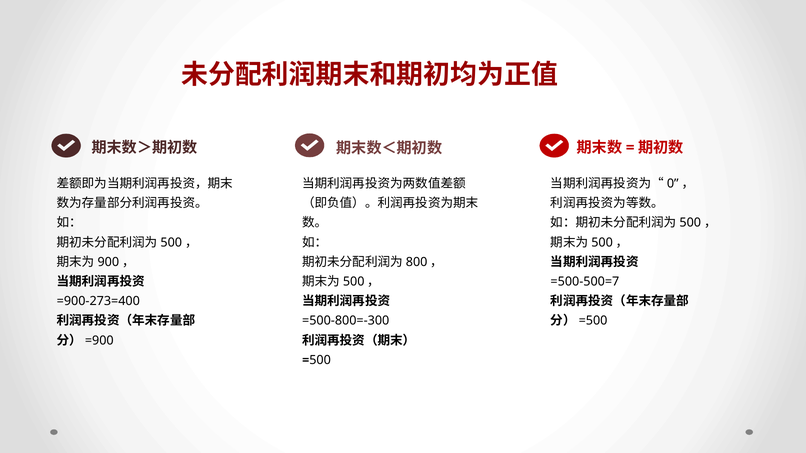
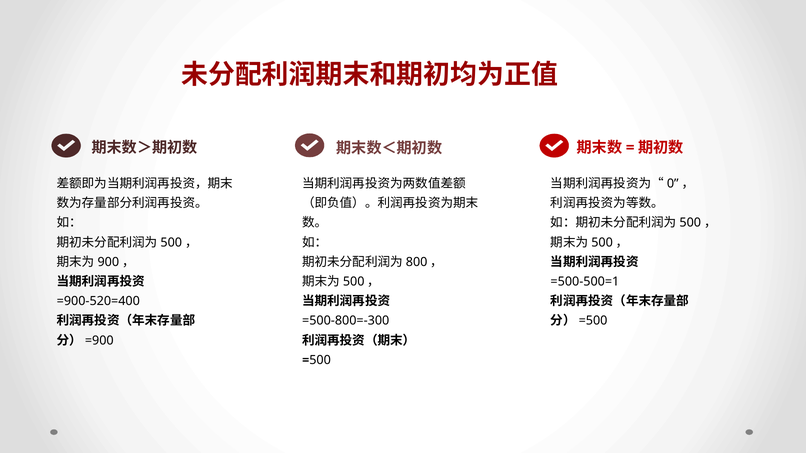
=500-500=7: =500-500=7 -> =500-500=1 (585, 282)
=900-273=400: =900-273=400 -> =900-520=400 (98, 302)
